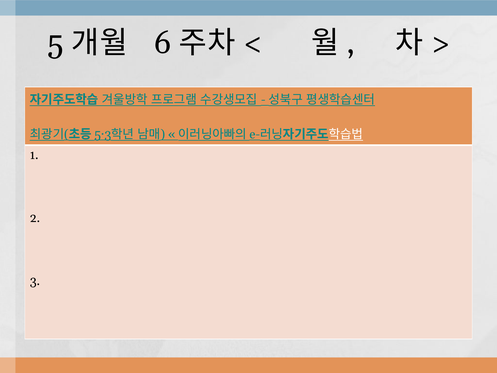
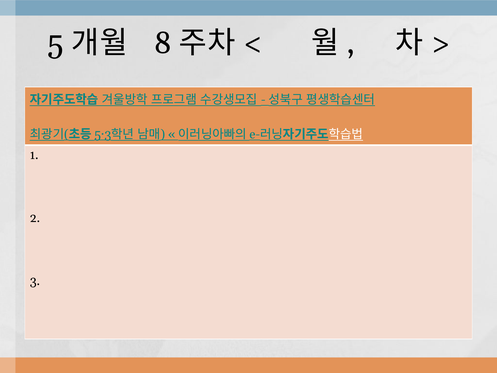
6: 6 -> 8 (163, 43)
